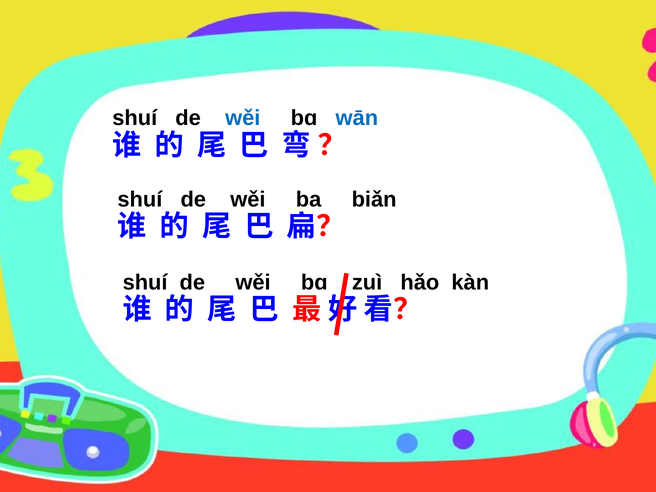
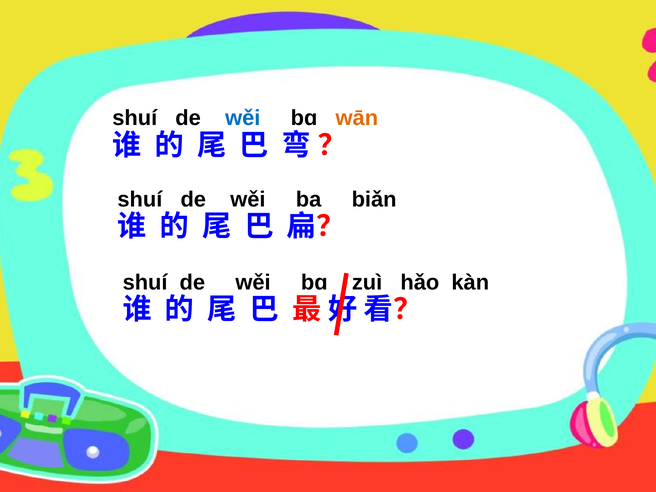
wān colour: blue -> orange (357, 118)
